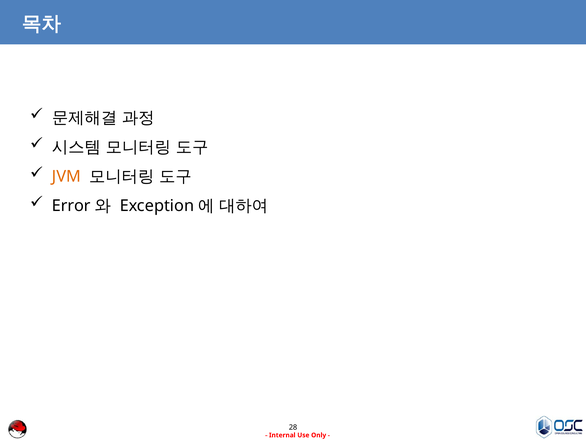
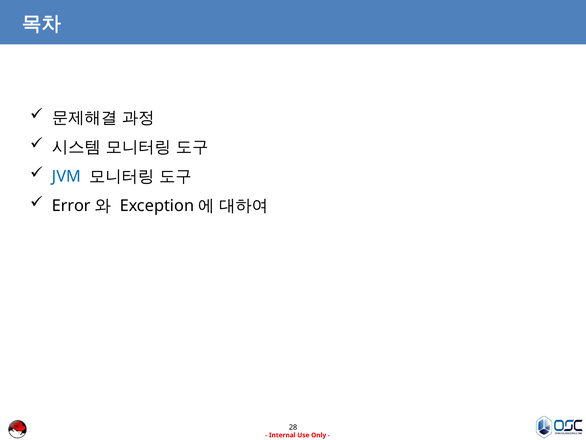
JVM colour: orange -> blue (66, 176)
